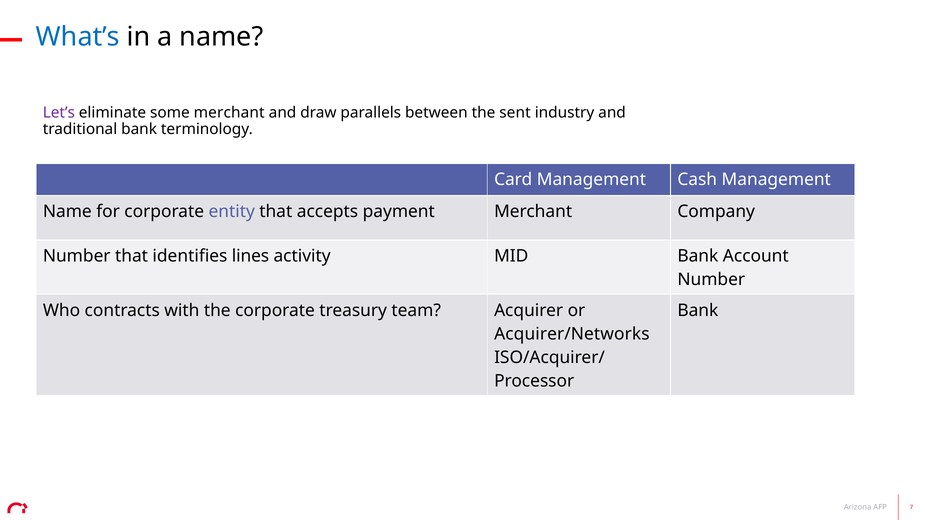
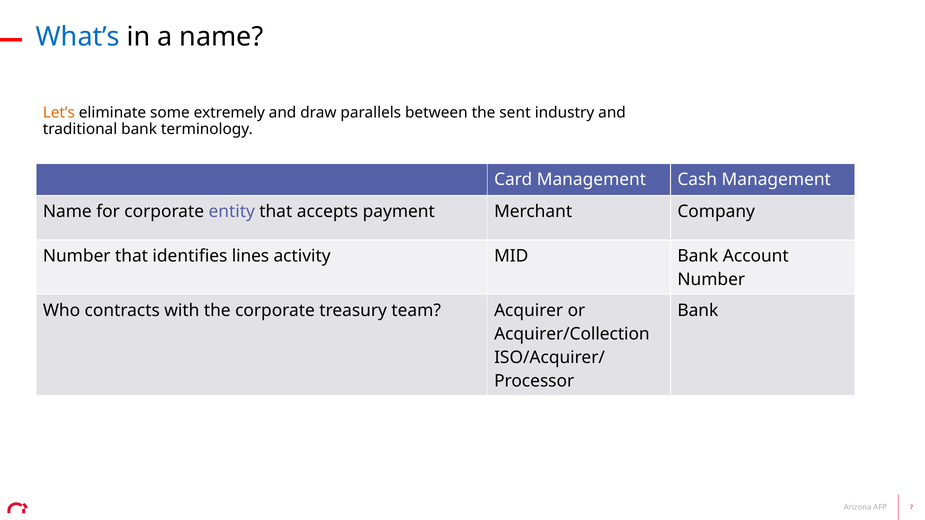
Let’s colour: purple -> orange (59, 113)
some merchant: merchant -> extremely (229, 113)
Acquirer/Networks: Acquirer/Networks -> Acquirer/Collection (572, 334)
